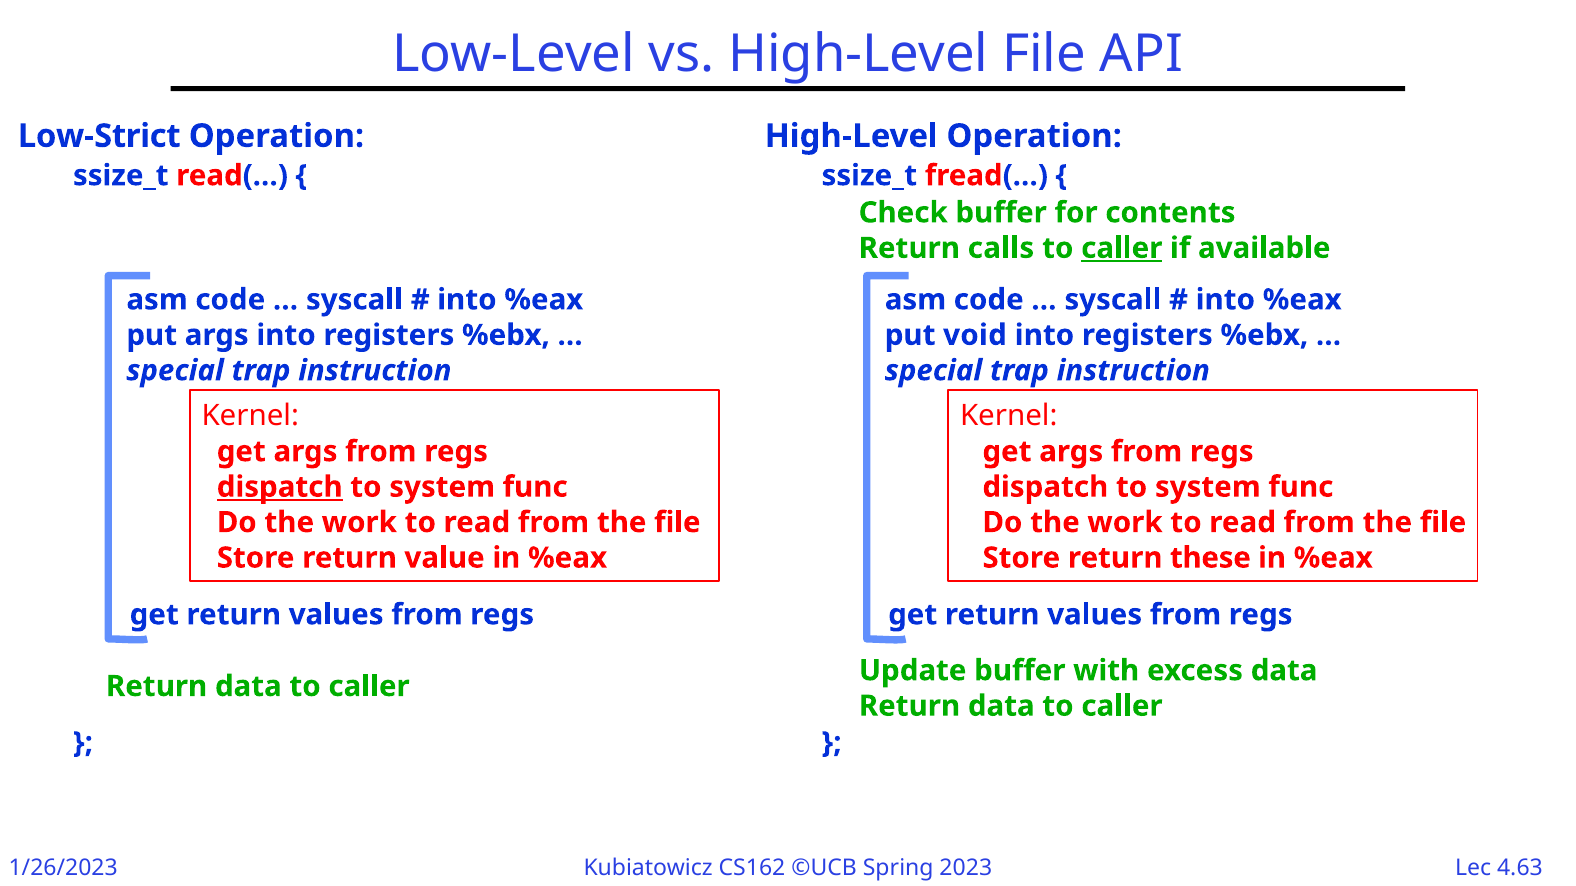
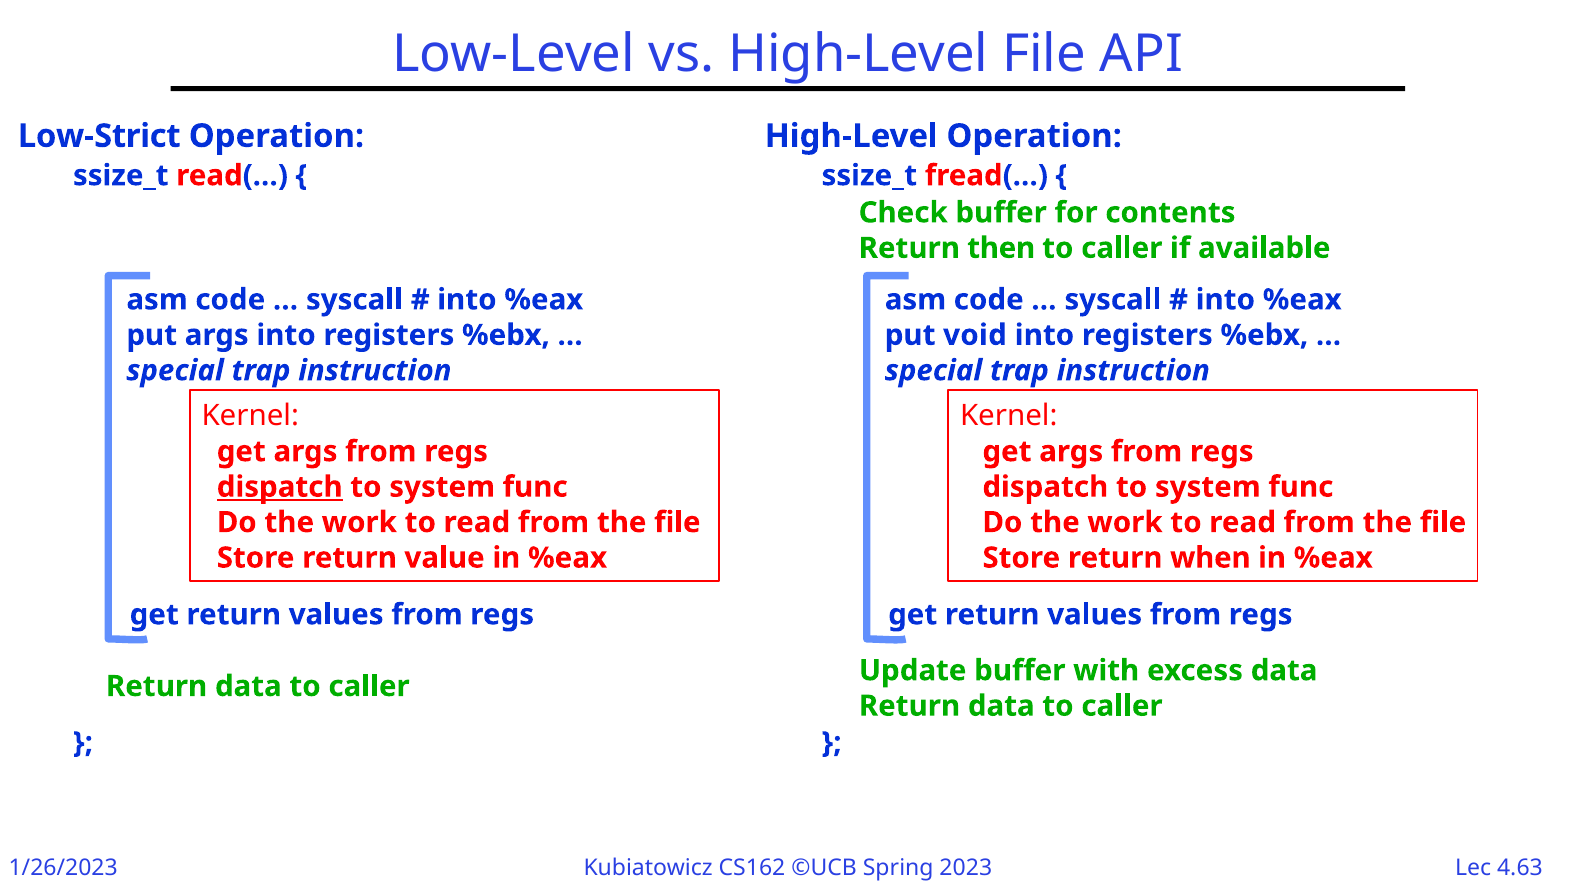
calls: calls -> then (1001, 248)
caller underline: present -> none (1122, 248)
these: these -> when (1210, 558)
